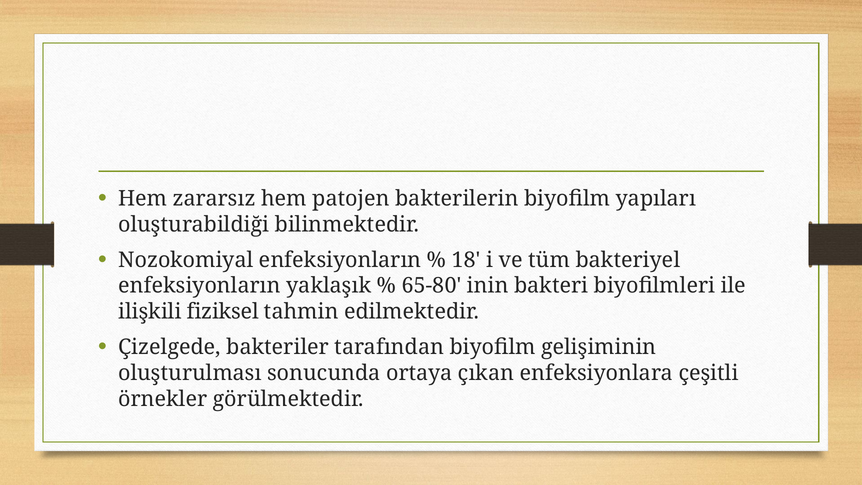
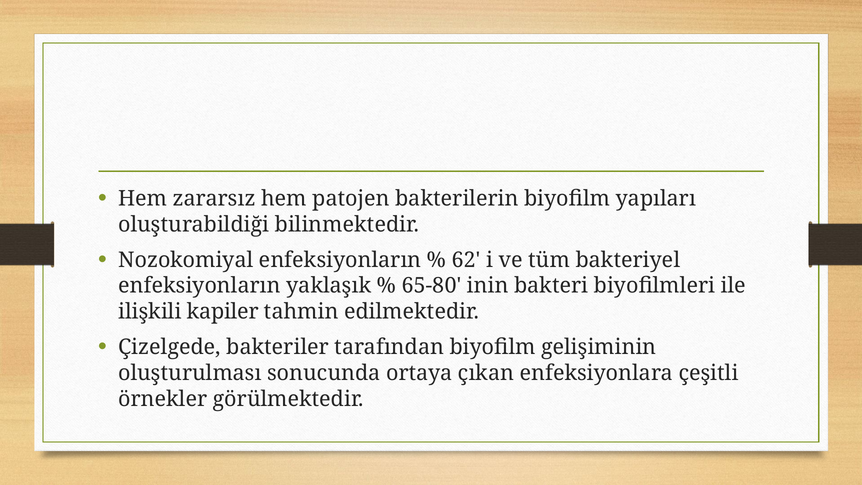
18: 18 -> 62 (466, 260)
fiziksel: fiziksel -> kapiler (223, 312)
